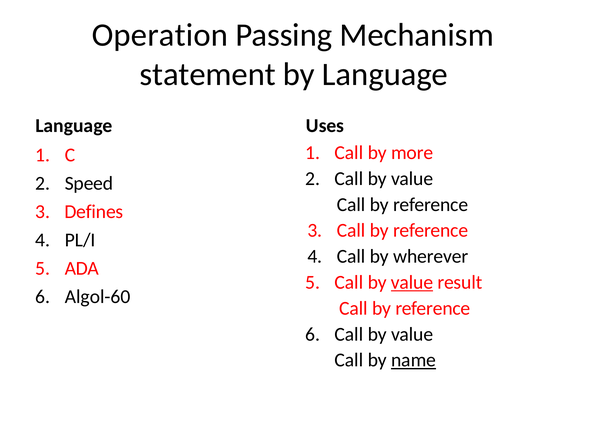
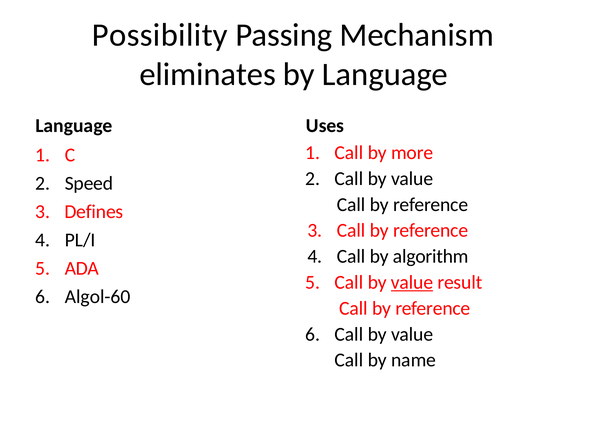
Operation: Operation -> Possibility (160, 35)
statement: statement -> eliminates (208, 74)
wherever: wherever -> algorithm (431, 256)
name underline: present -> none (414, 360)
